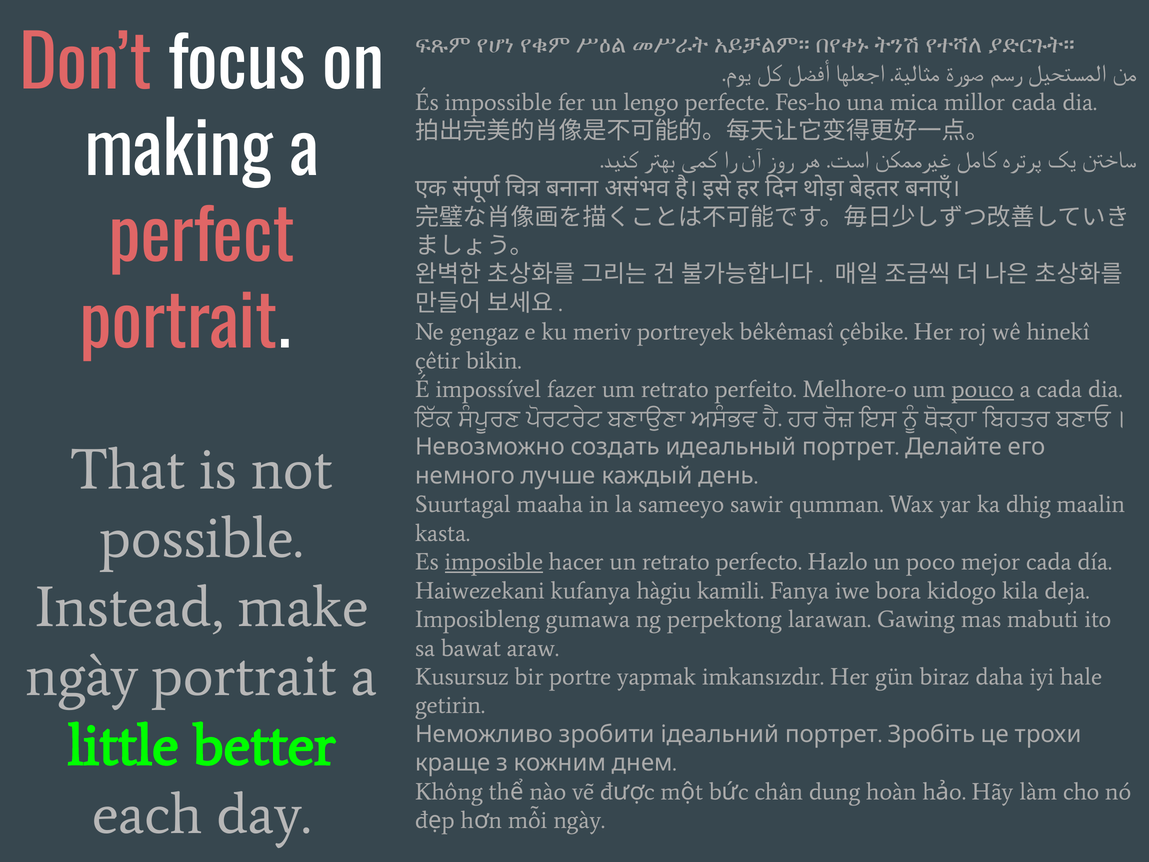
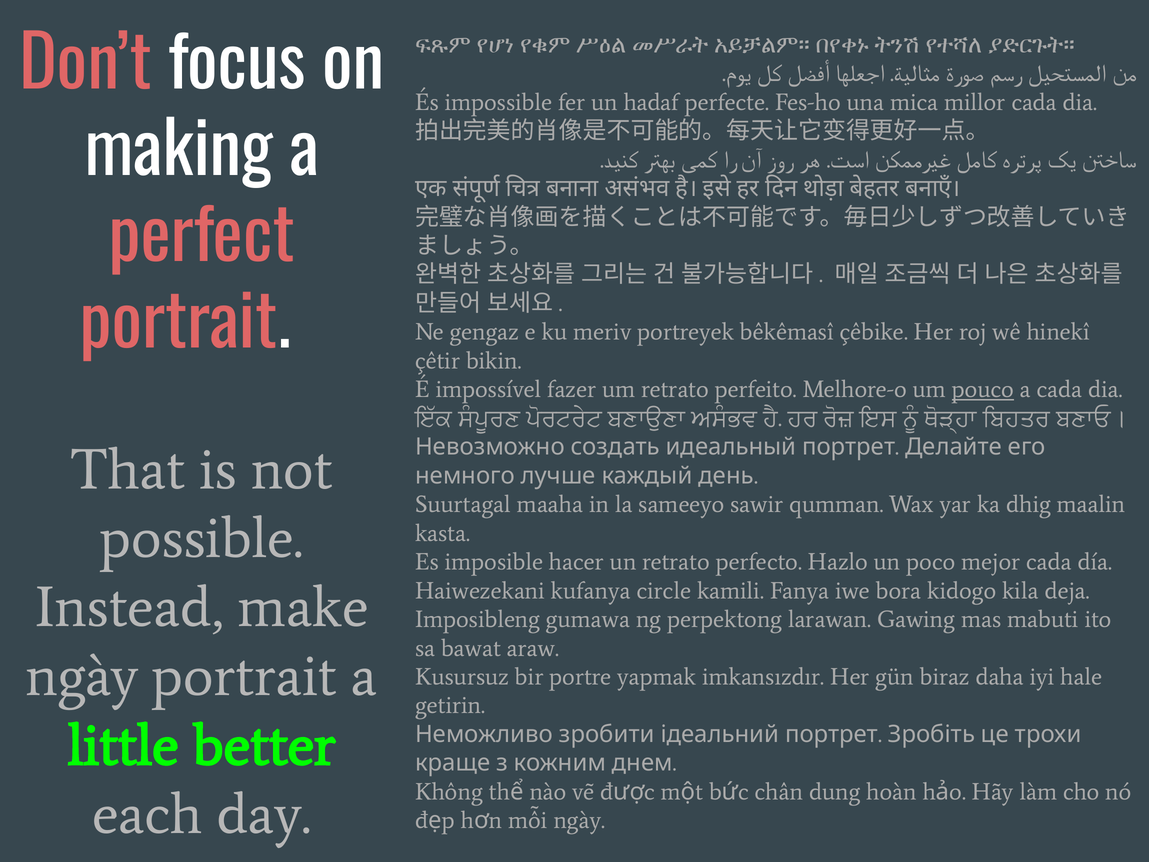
lengo: lengo -> hadaf (651, 102)
imposible underline: present -> none (494, 562)
hàgiu: hàgiu -> circle (664, 590)
